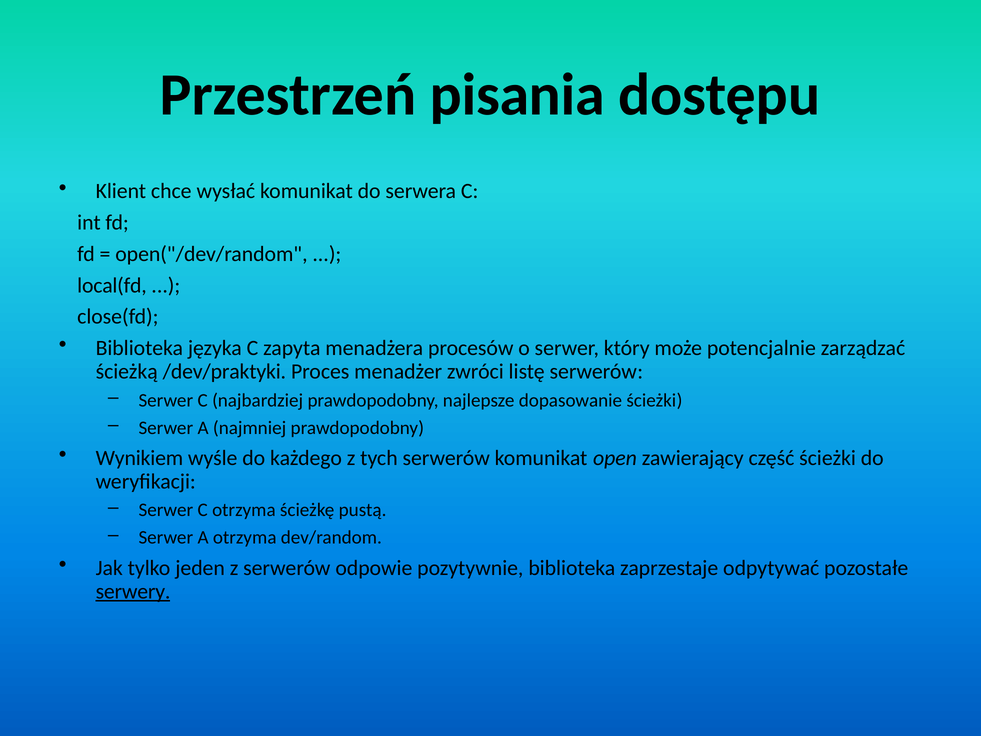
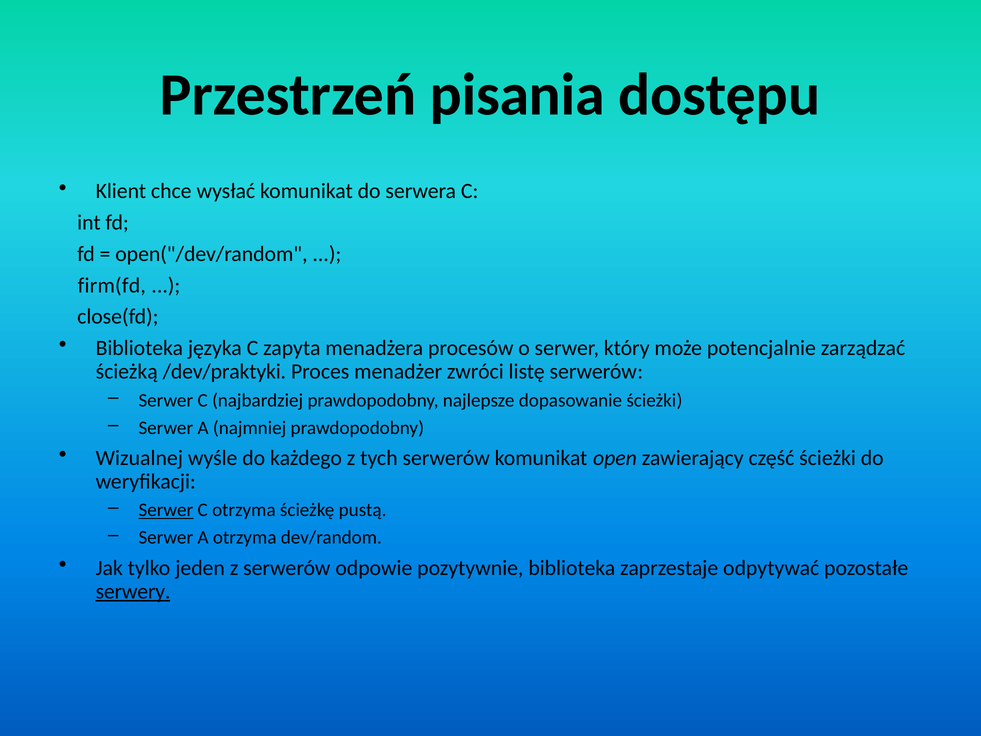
local(fd: local(fd -> firm(fd (112, 285)
Wynikiem: Wynikiem -> Wizualnej (139, 458)
Serwer underline: none -> present (166, 510)
